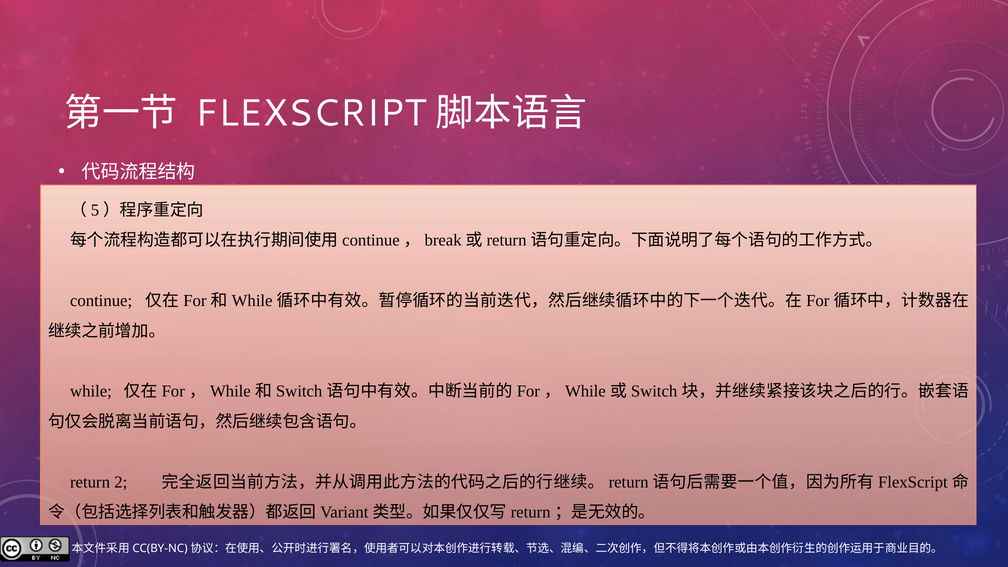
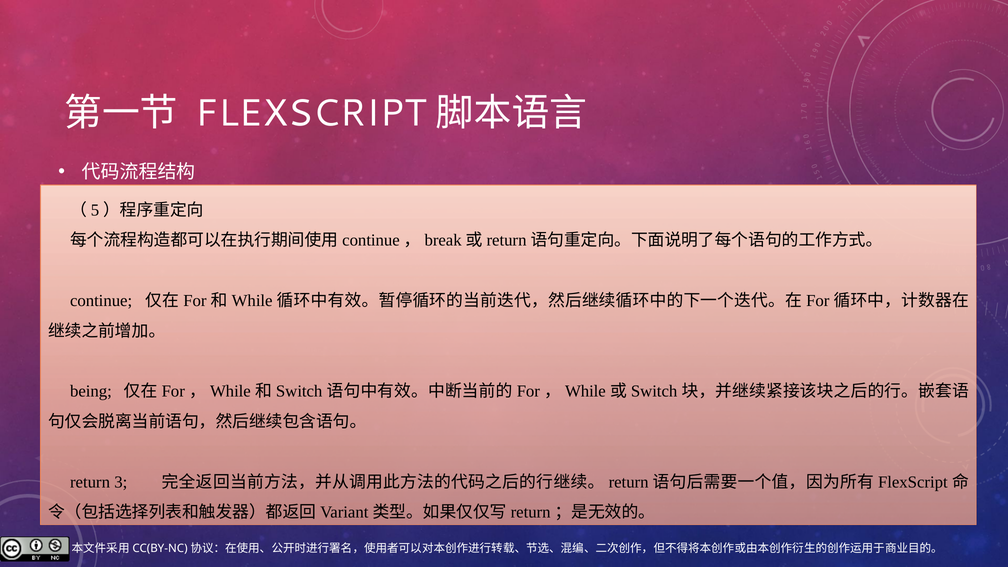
while: while -> being (91, 391)
2: 2 -> 3 (121, 482)
